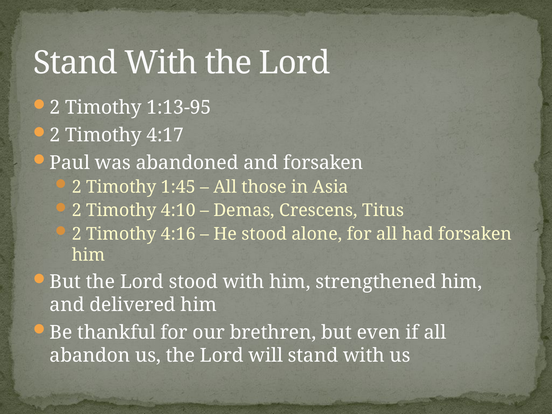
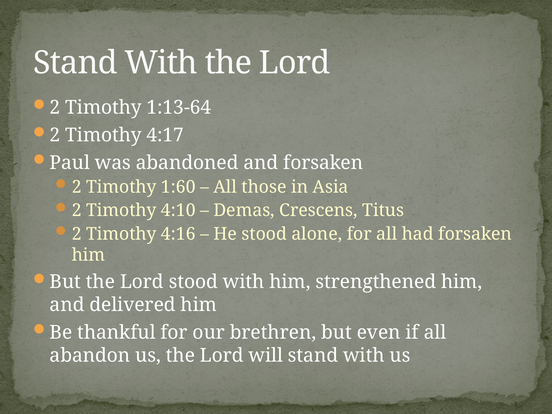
1:13-95: 1:13-95 -> 1:13-64 (179, 108)
1:45: 1:45 -> 1:60 (178, 187)
